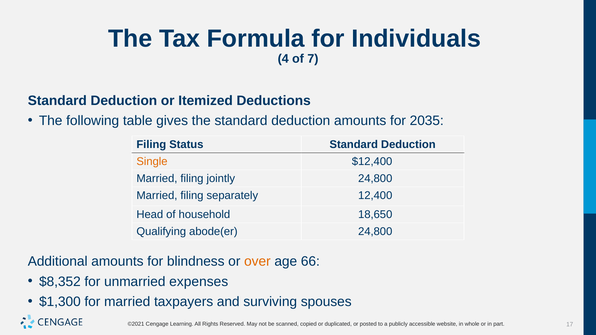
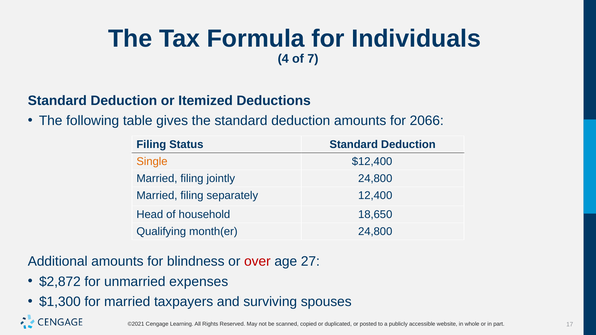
2035: 2035 -> 2066 (427, 121)
abode(er: abode(er -> month(er (213, 232)
over colour: orange -> red (257, 262)
66: 66 -> 27 (310, 262)
$8,352: $8,352 -> $2,872 (60, 282)
